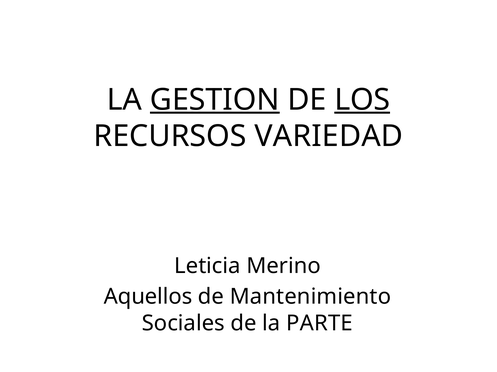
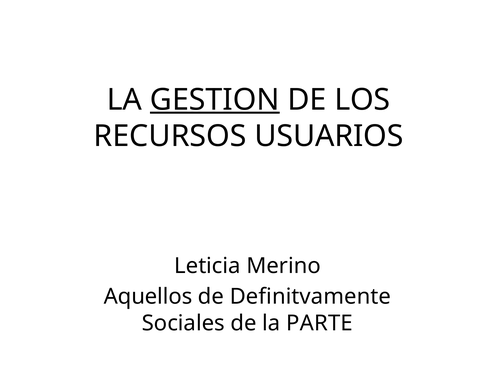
LOS underline: present -> none (362, 100)
VARIEDAD: VARIEDAD -> USUARIOS (329, 136)
Mantenimiento: Mantenimiento -> Definitvamente (310, 297)
